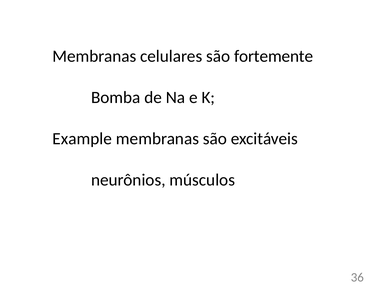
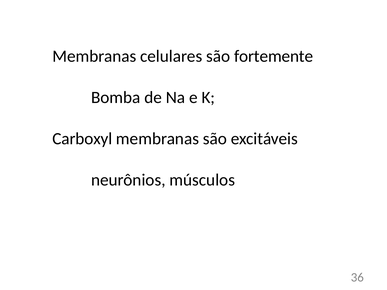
Example: Example -> Carboxyl (82, 139)
